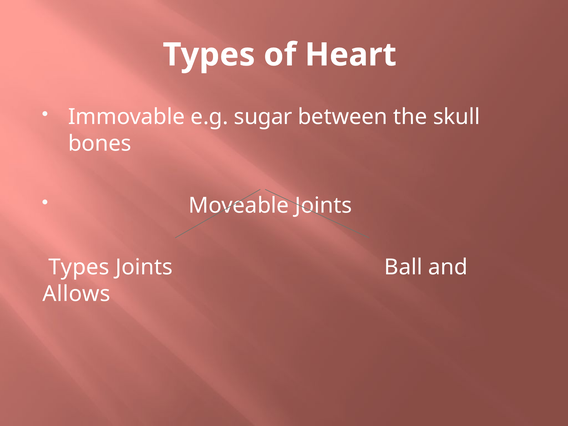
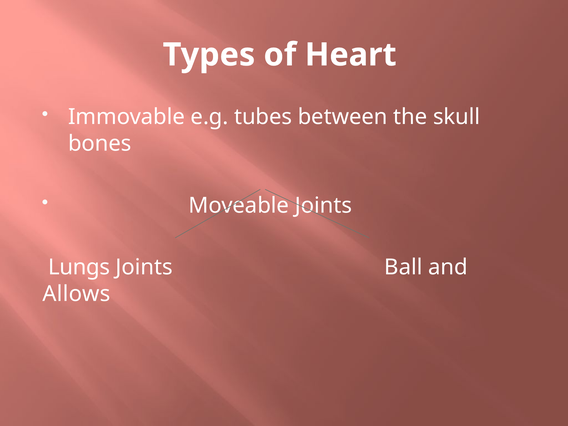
sugar: sugar -> tubes (263, 117)
Types: Types -> Lungs (79, 267)
